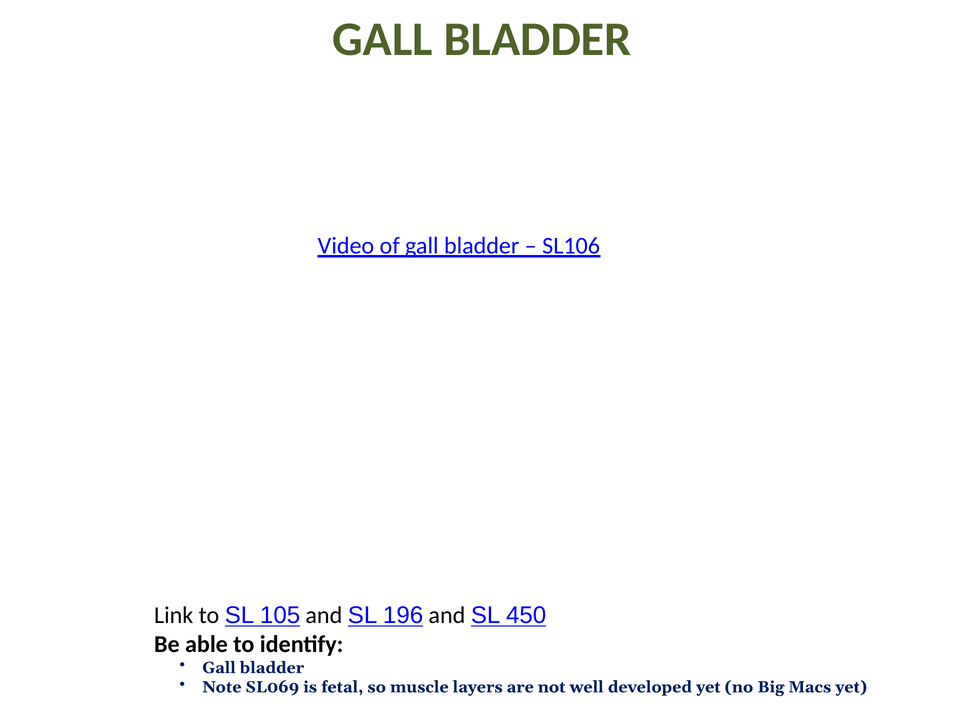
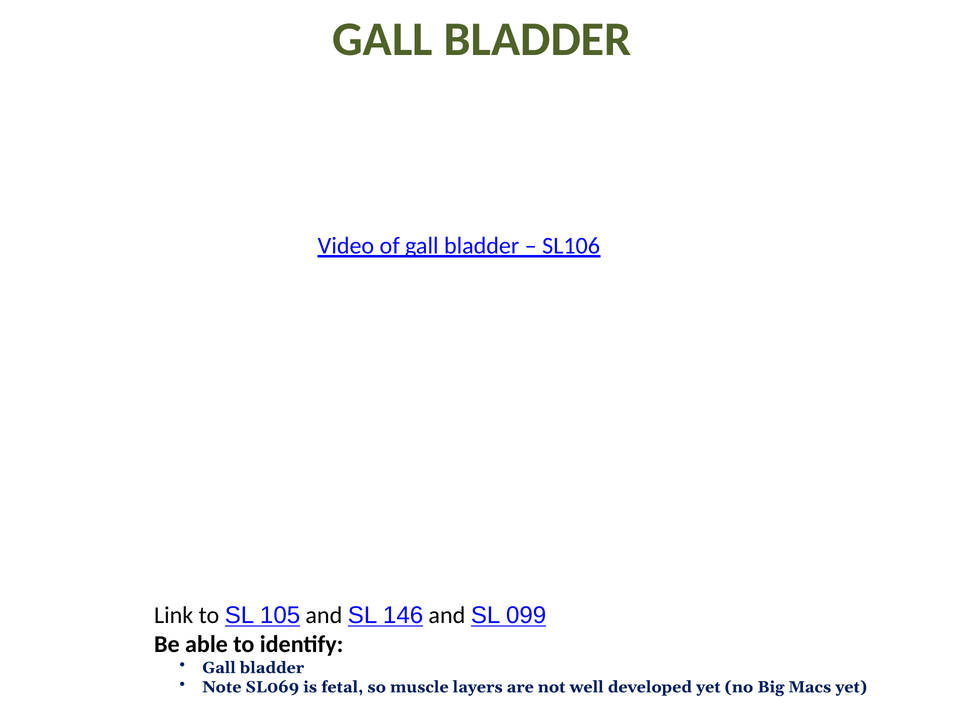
196: 196 -> 146 (403, 615)
450: 450 -> 099 (526, 615)
